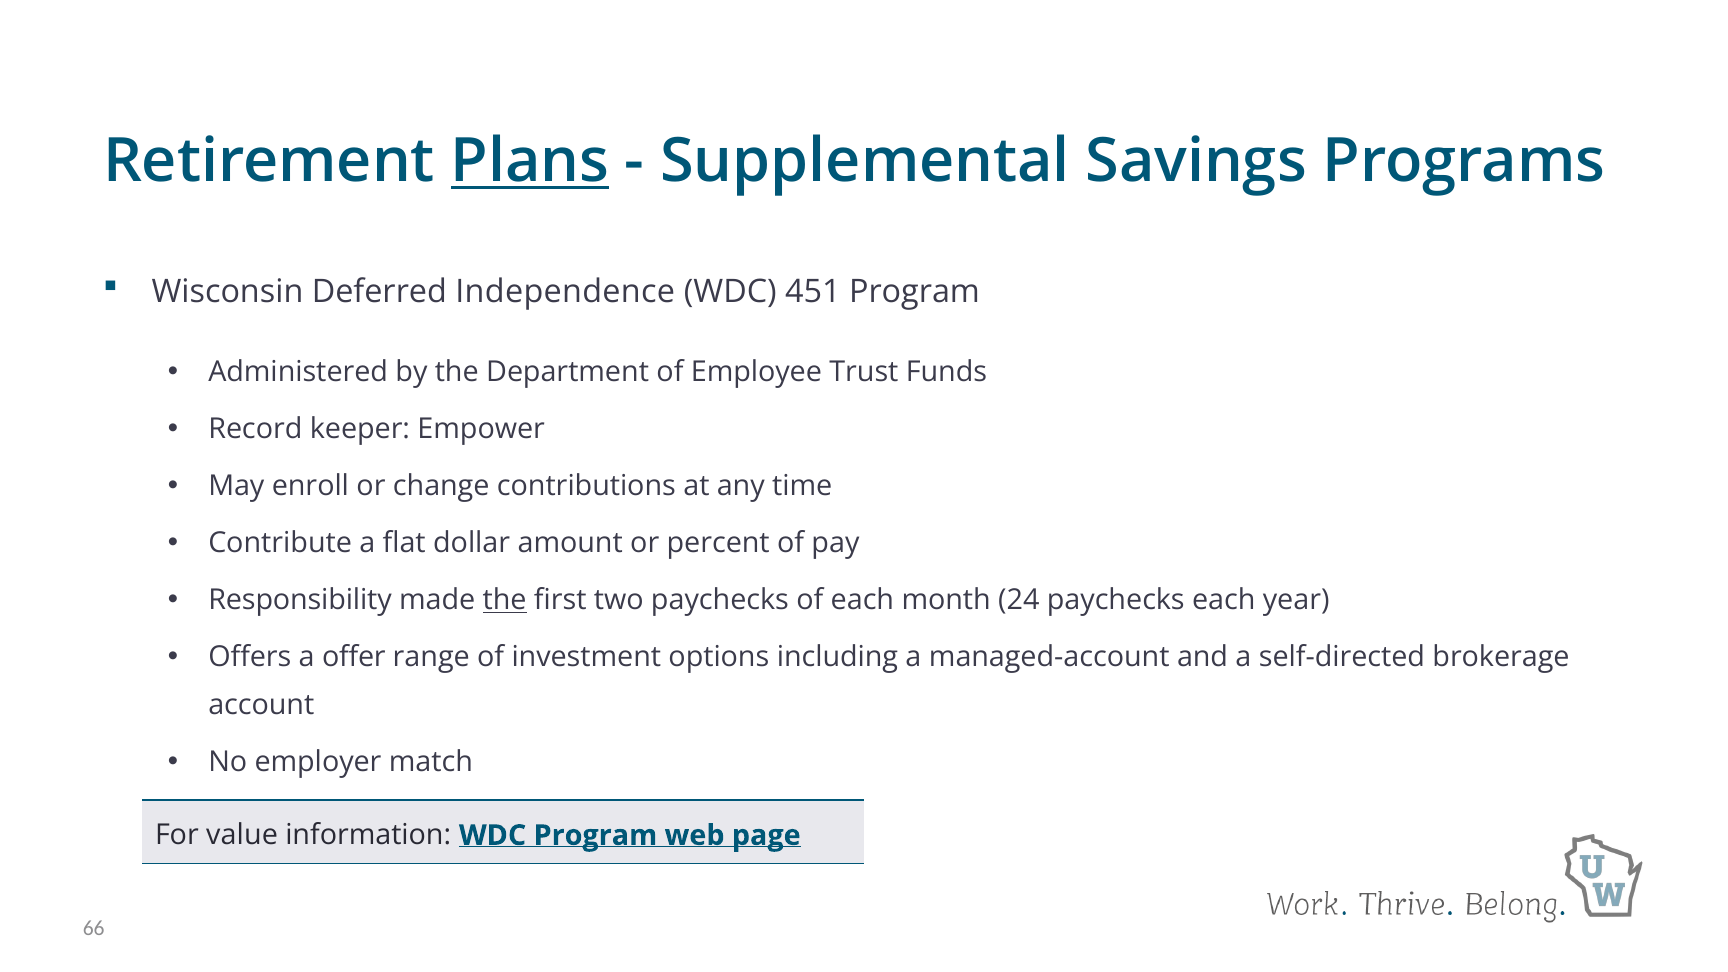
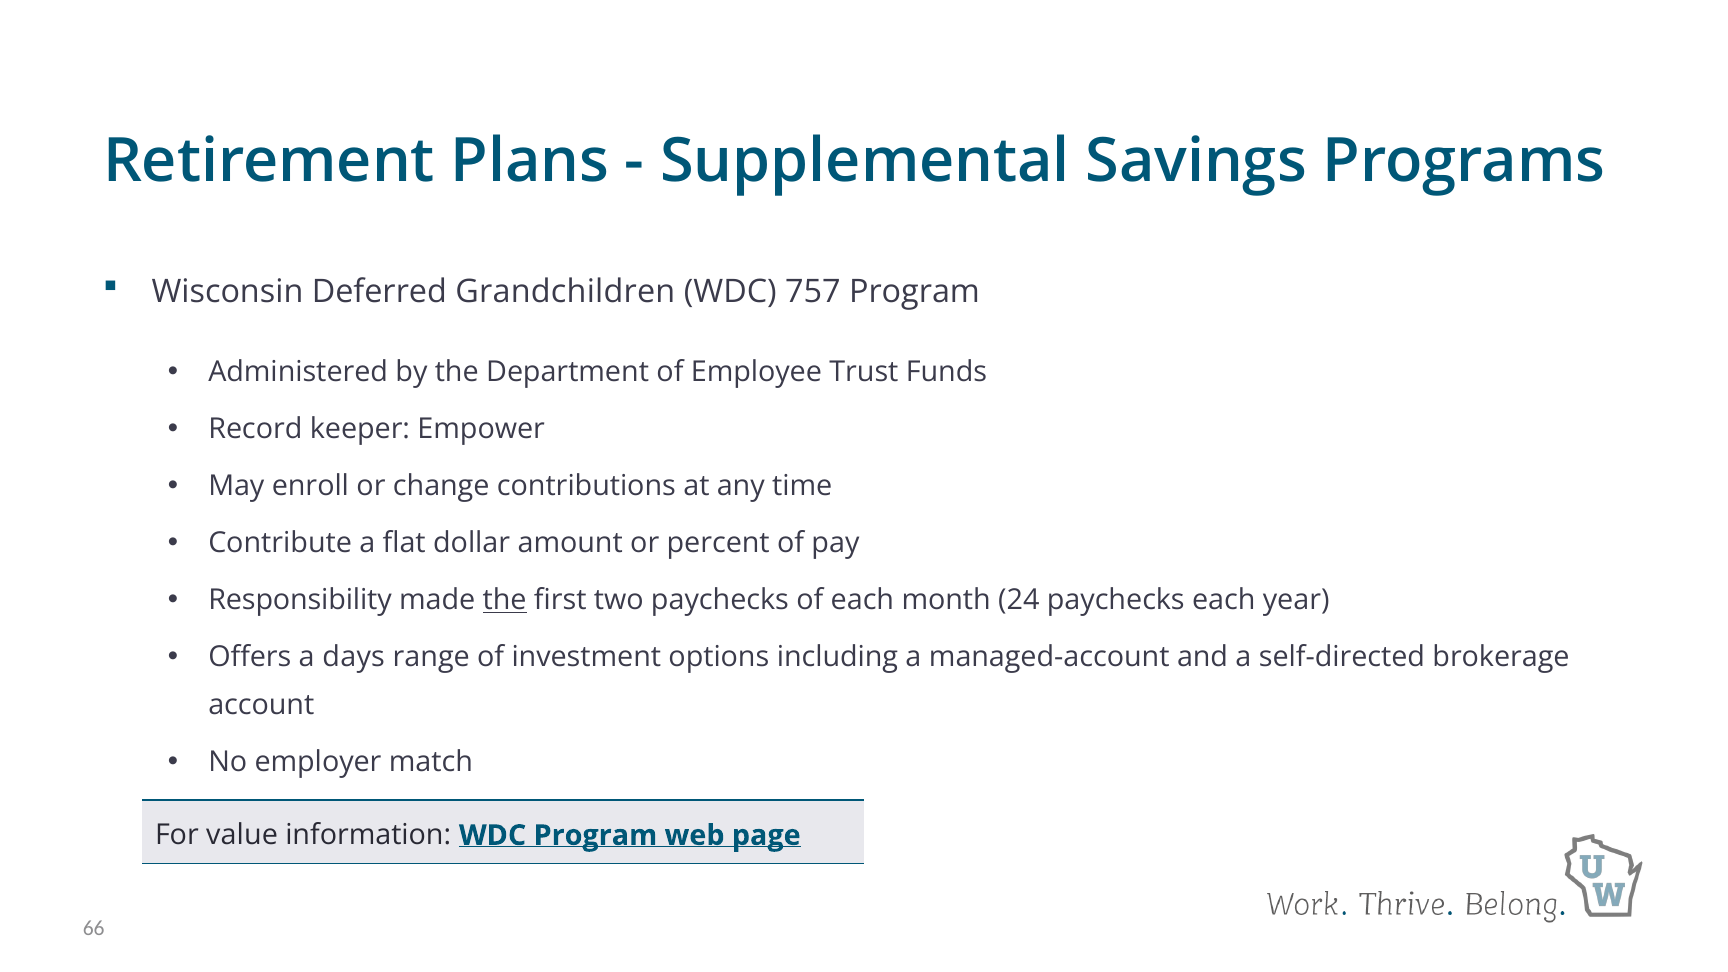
Plans underline: present -> none (530, 161)
Independence: Independence -> Grandchildren (565, 292)
451: 451 -> 757 (813, 292)
offer: offer -> days (354, 657)
